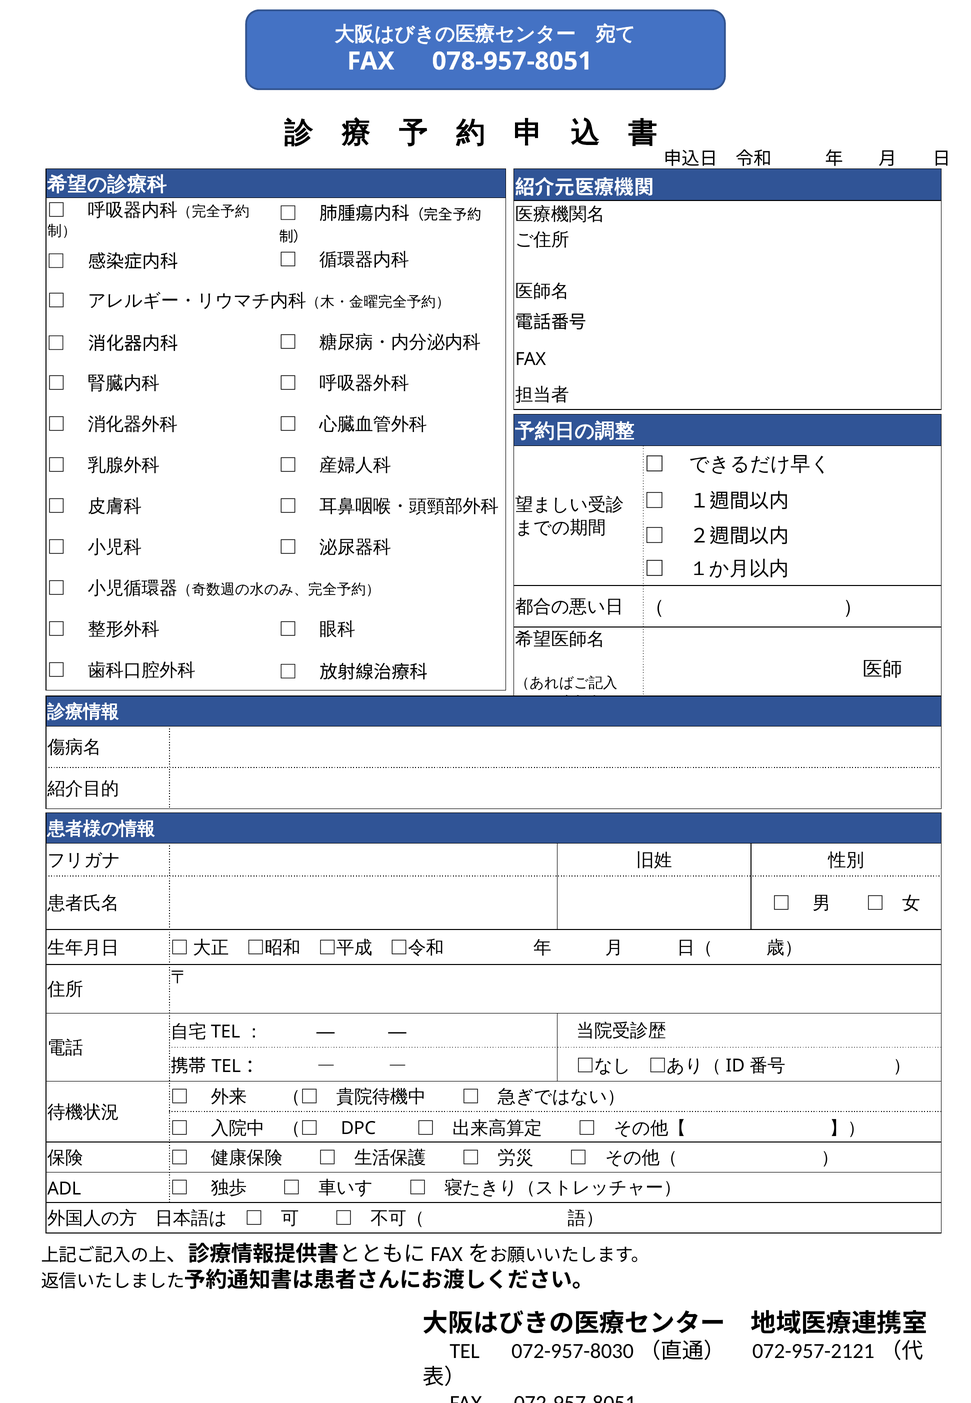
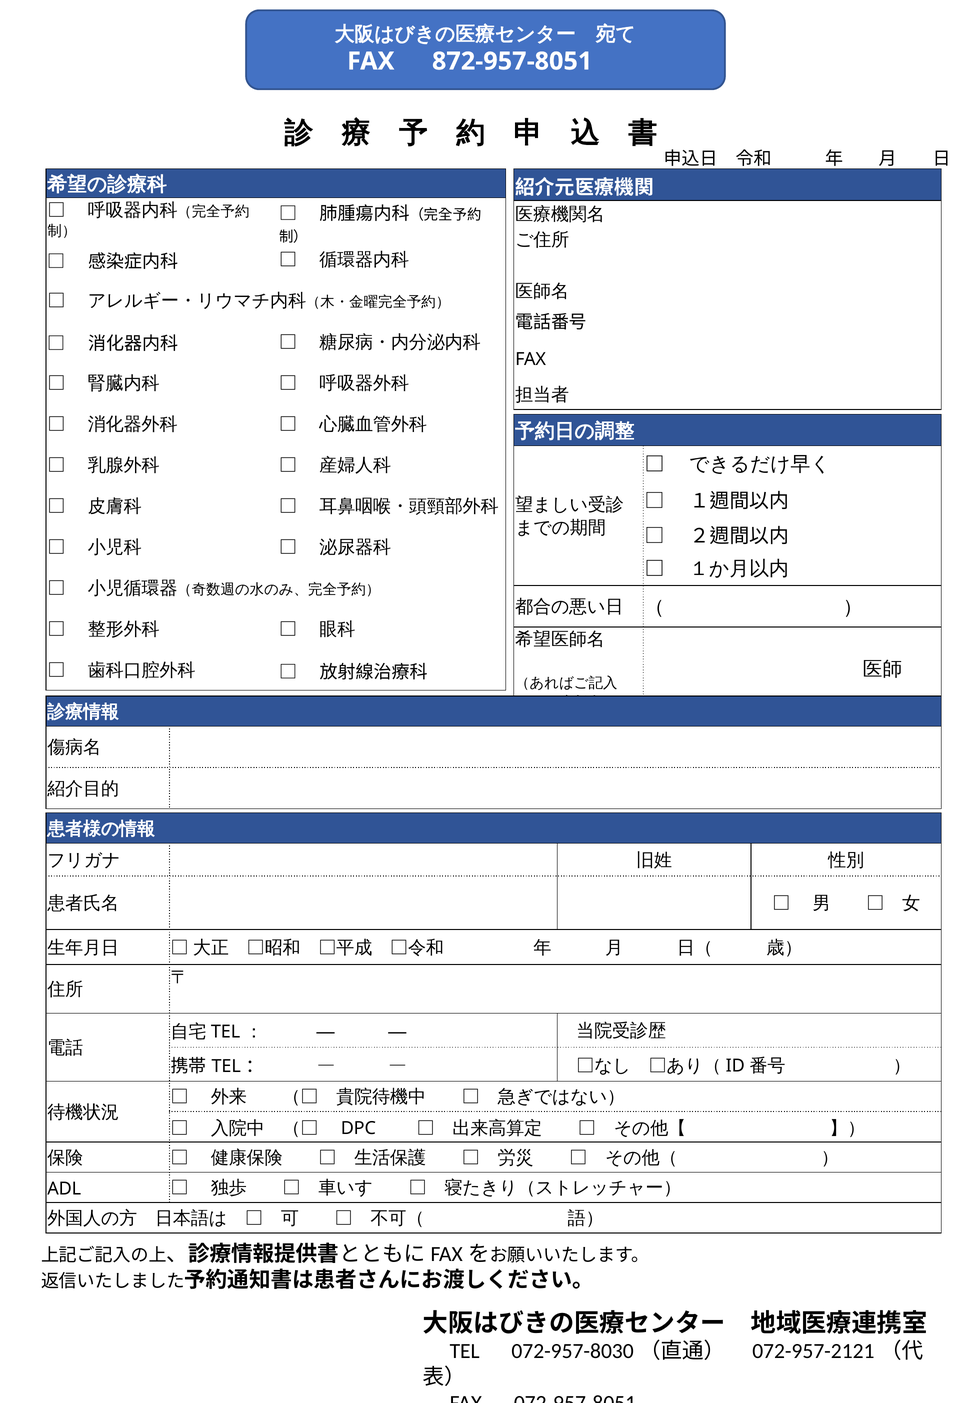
078-957-8051: 078-957-8051 -> 872-957-8051 (512, 61)
